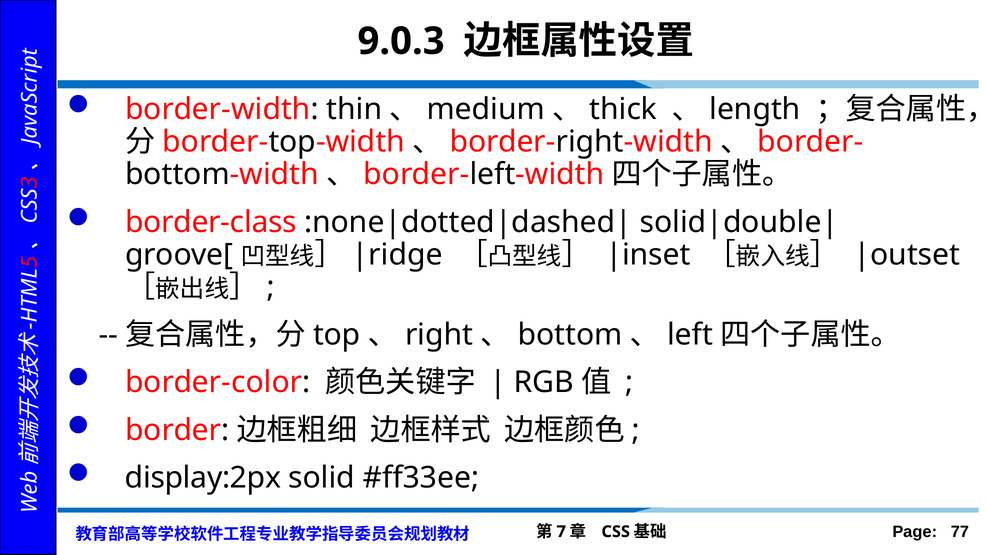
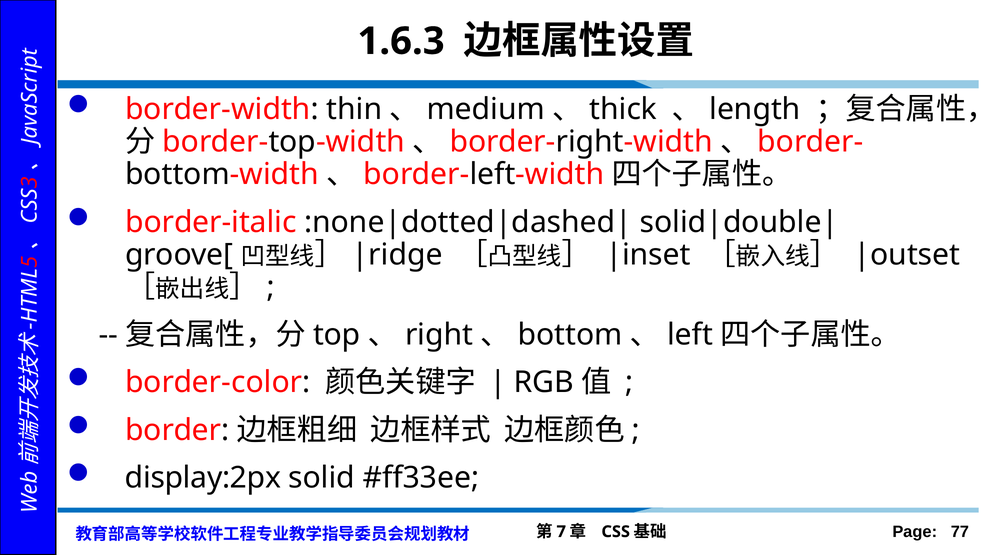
9.0.3: 9.0.3 -> 1.6.3 (401, 41)
border-class: border-class -> border-italic (211, 222)
